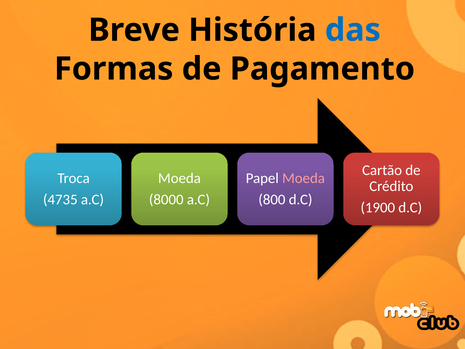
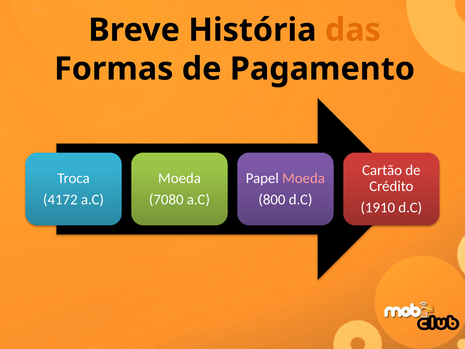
das colour: blue -> orange (353, 30)
4735: 4735 -> 4172 (60, 199)
8000: 8000 -> 7080 (166, 199)
1900: 1900 -> 1910 (378, 207)
